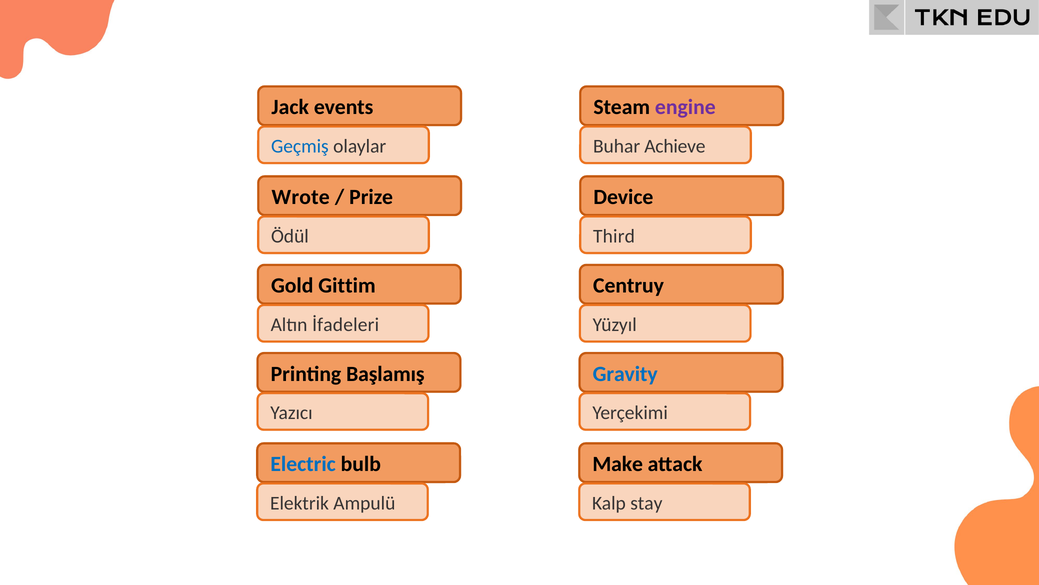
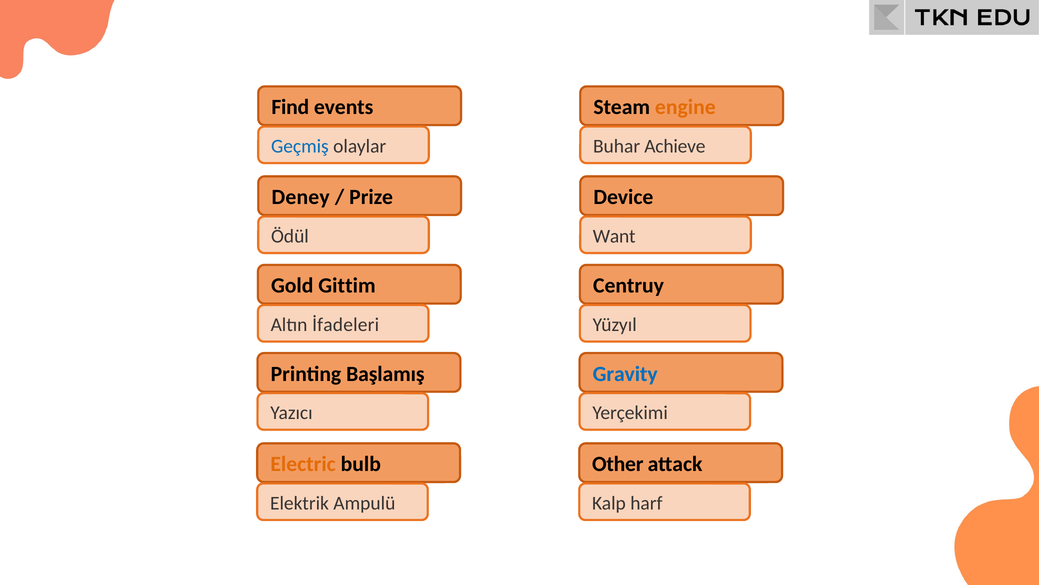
Jack: Jack -> Find (290, 107)
engine colour: purple -> orange (685, 107)
Wrote: Wrote -> Deney (301, 197)
Third: Third -> Want (614, 236)
Electric colour: blue -> orange (303, 464)
Make: Make -> Other (618, 464)
stay: stay -> harf (646, 503)
